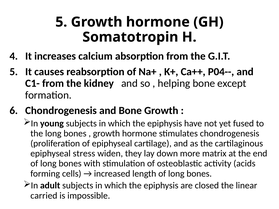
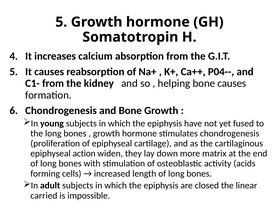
bone except: except -> causes (232, 83)
stress: stress -> action (84, 154)
